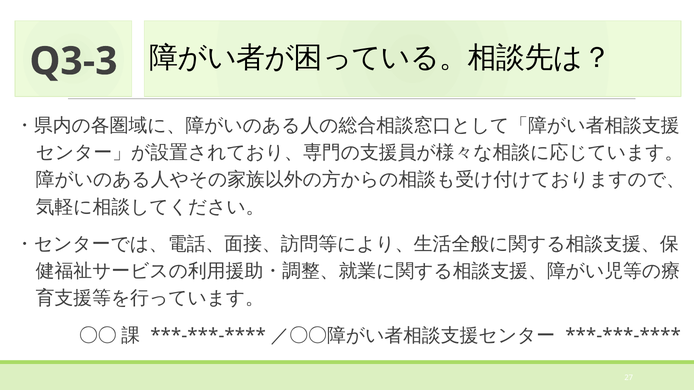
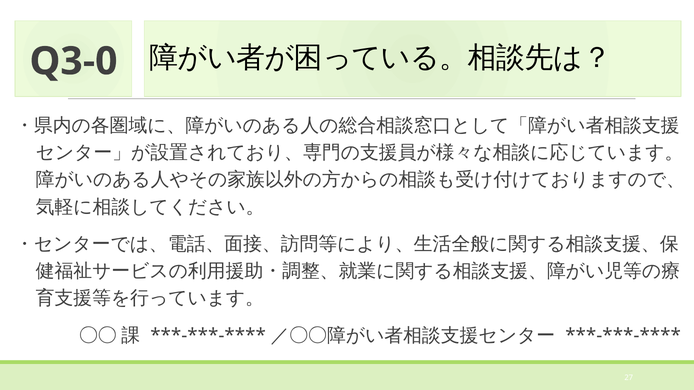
Q3-3: Q3-3 -> Q3-0 (73, 61)
